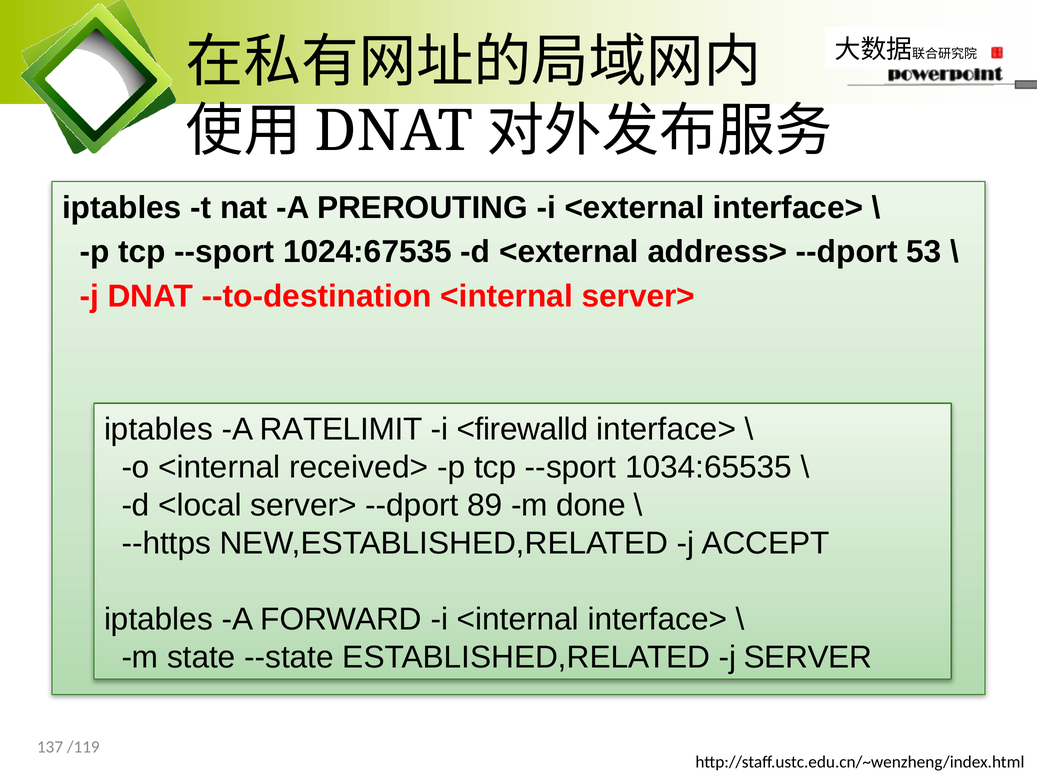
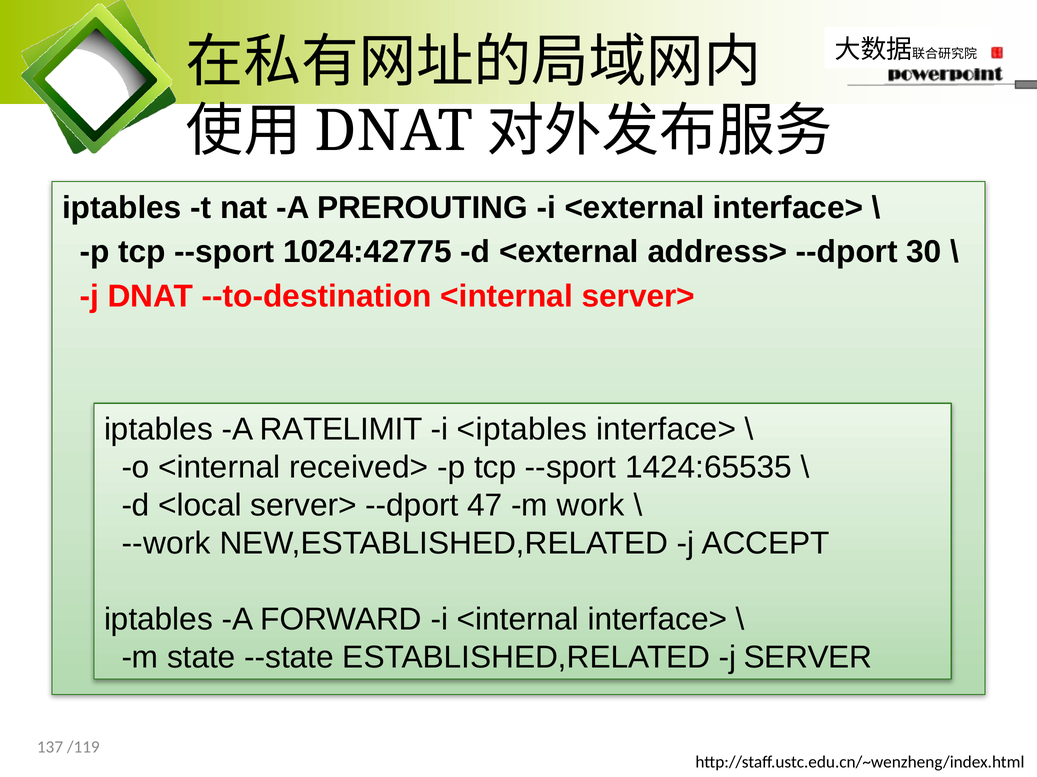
1024:67535: 1024:67535 -> 1024:42775 (368, 252)
53: 53 -> 30 (924, 252)
<firewalld: <firewalld -> <iptables (522, 430)
1034:65535: 1034:65535 -> 1424:65535 (709, 468)
89: 89 -> 47 (485, 506)
done: done -> work (591, 506)
--https: --https -> --work (166, 544)
